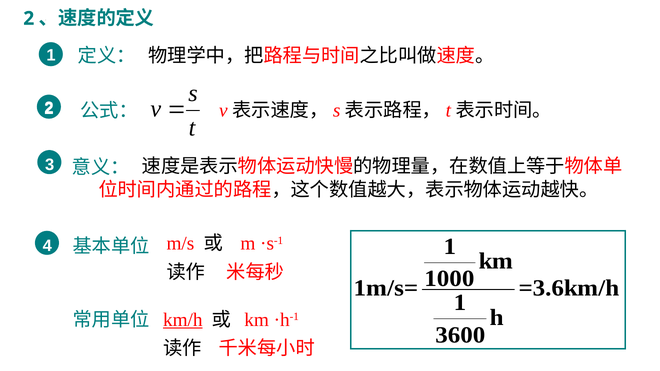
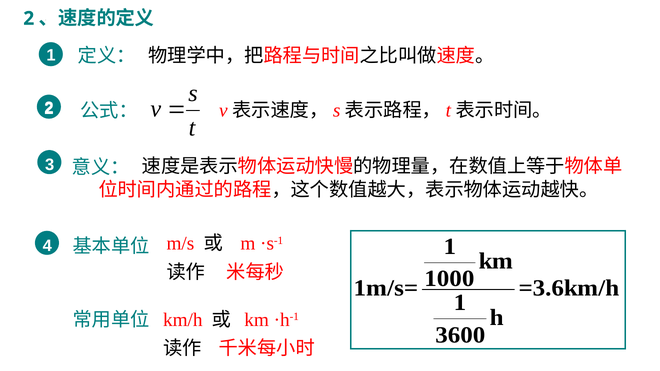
km/h underline: present -> none (183, 320)
